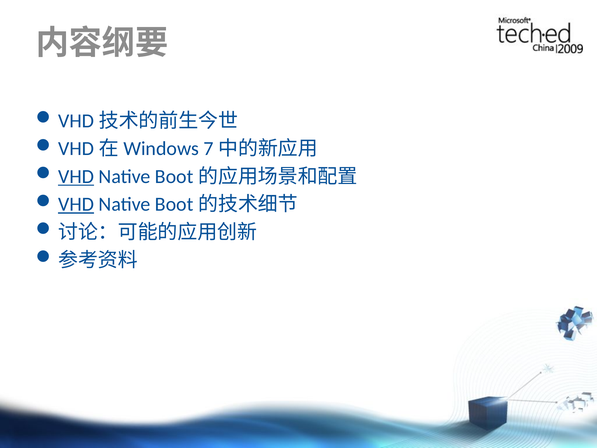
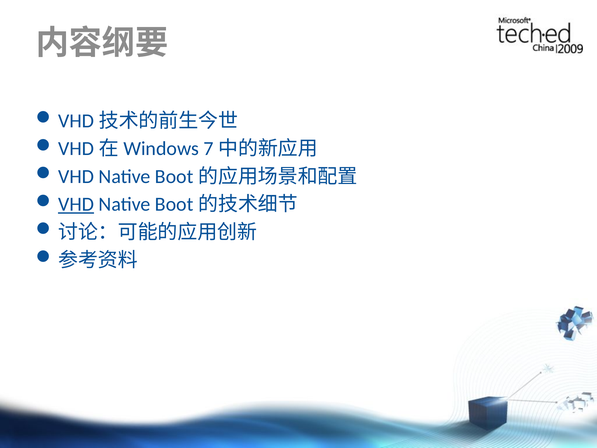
VHD underline: present -> none (76, 176)
